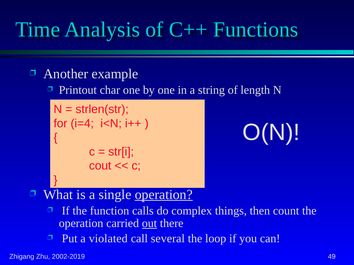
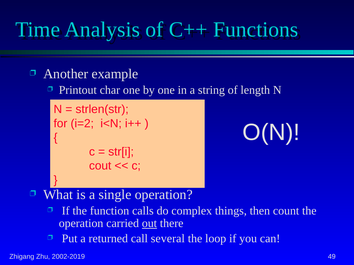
i=4: i=4 -> i=2 (82, 124)
operation underline: present -> none (164, 195)
violated: violated -> returned (108, 239)
